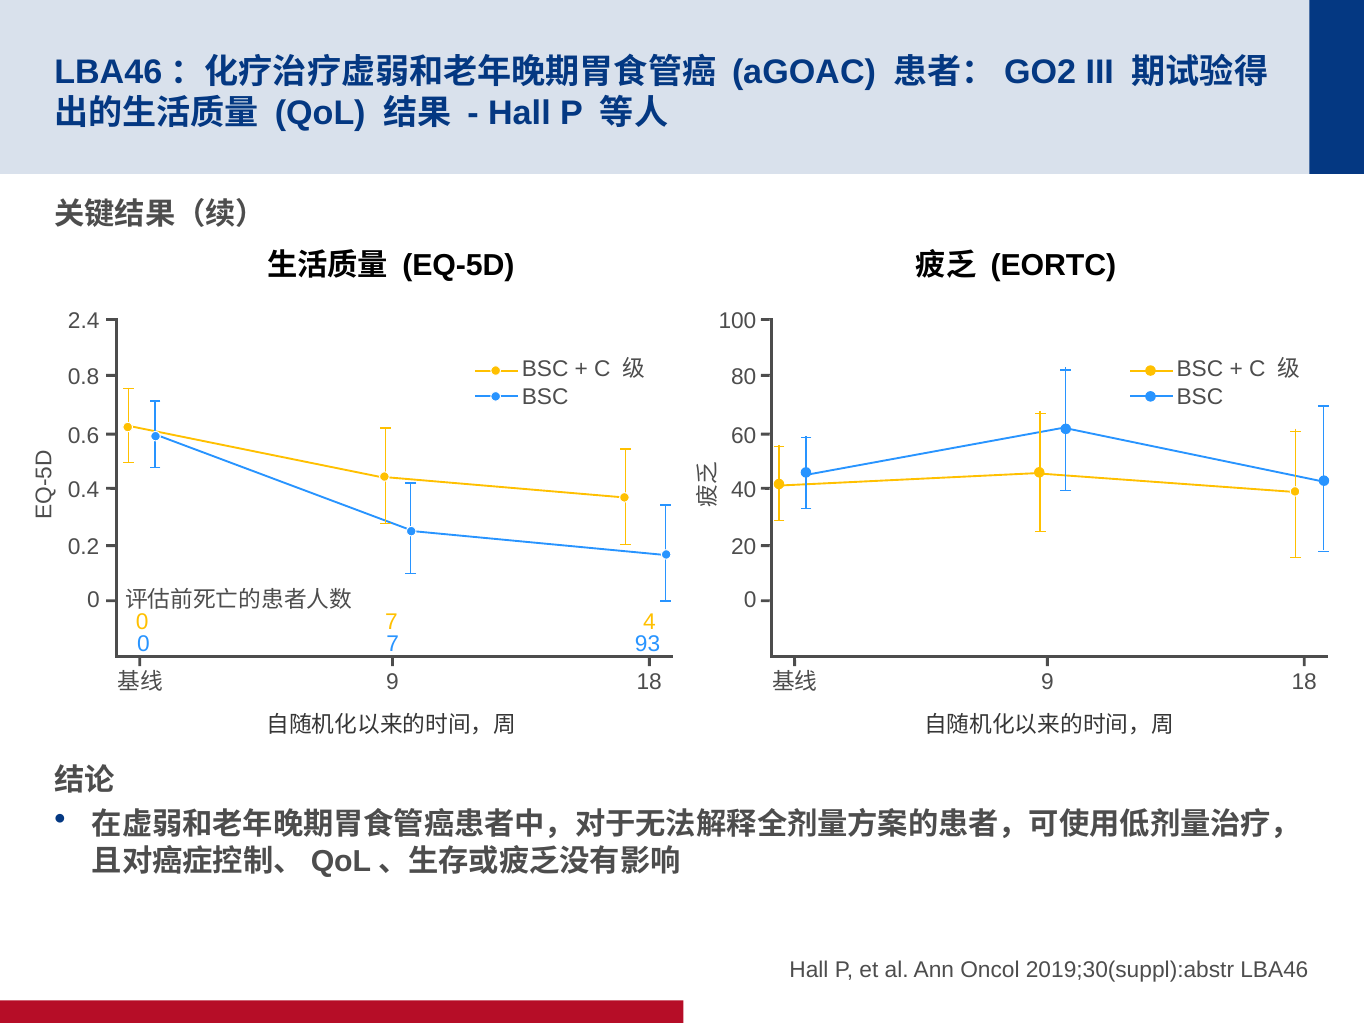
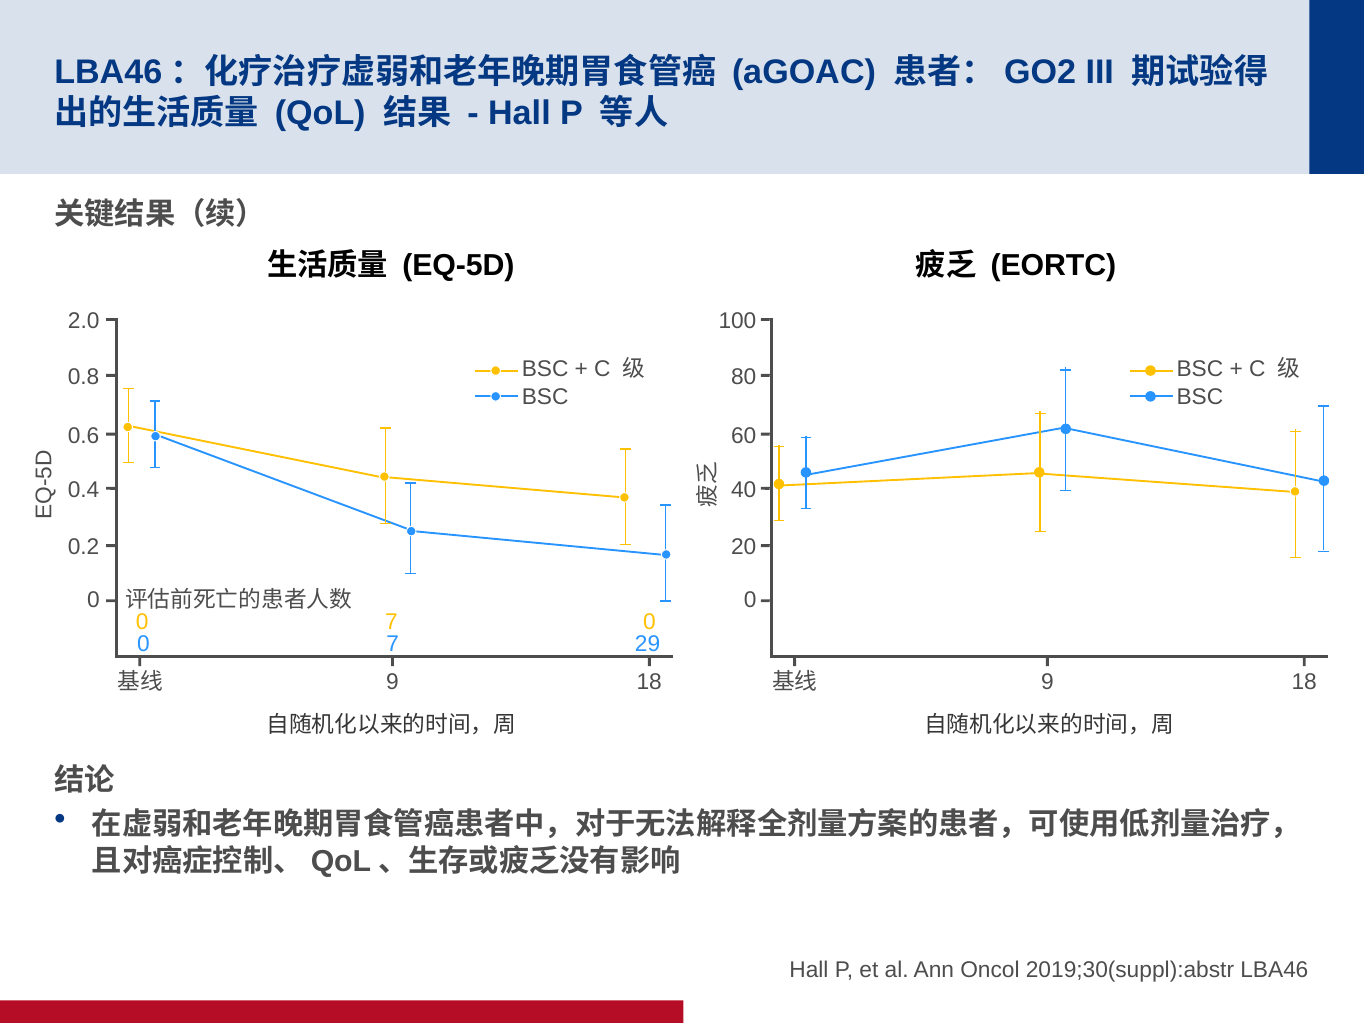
2.4: 2.4 -> 2.0 (84, 321)
7 4: 4 -> 0 (649, 622)
93: 93 -> 29 (648, 644)
